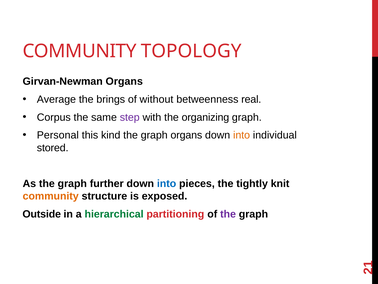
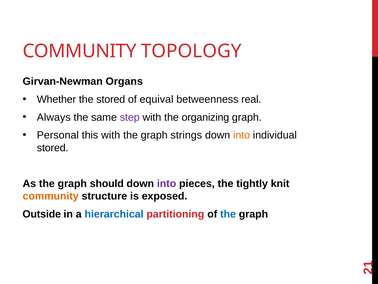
Average: Average -> Whether (56, 99)
the brings: brings -> stored (111, 99)
without: without -> equival (157, 99)
Corpus: Corpus -> Always (54, 117)
this kind: kind -> with (111, 135)
graph organs: organs -> strings (186, 135)
further: further -> should (107, 183)
into colour: blue -> purple (167, 183)
hierarchical colour: green -> blue (114, 214)
the colour: purple -> blue (228, 214)
